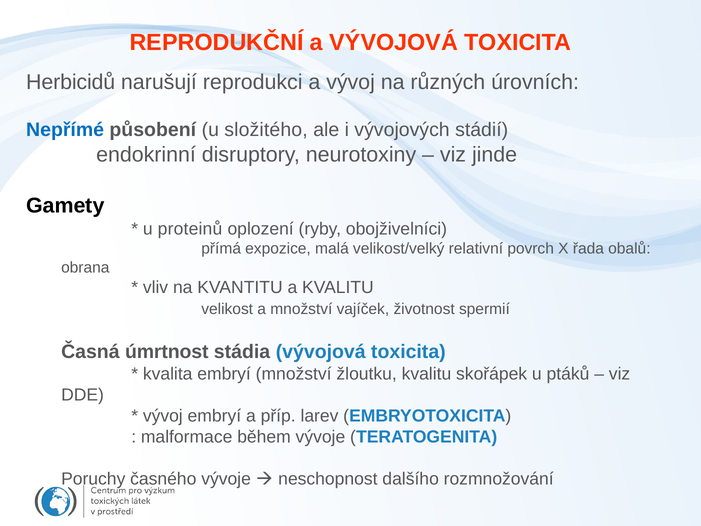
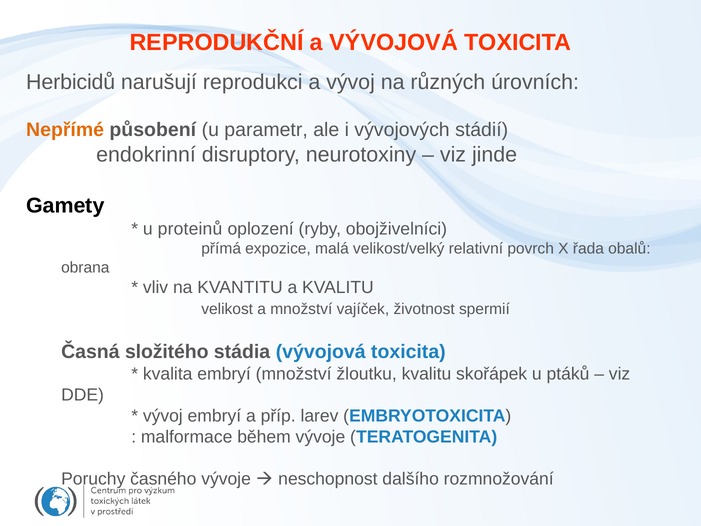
Nepřímé colour: blue -> orange (65, 130)
složitého: složitého -> parametr (266, 130)
úmrtnost: úmrtnost -> složitého (167, 352)
